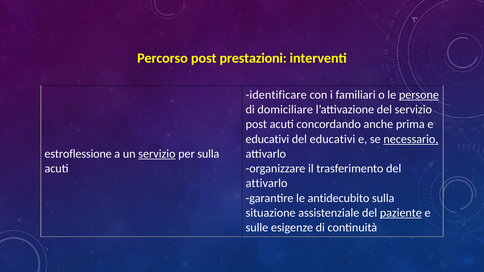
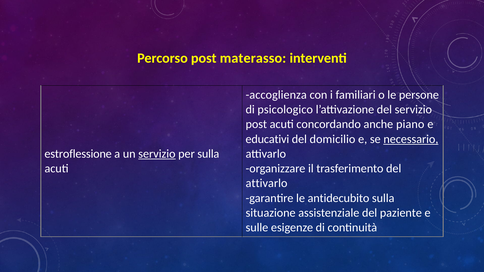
prestazioni: prestazioni -> materasso (253, 58)
identificare: identificare -> accoglienza (276, 95)
persone underline: present -> none (419, 95)
domiciliare: domiciliare -> psicologico (285, 110)
prima: prima -> piano (410, 124)
del educativi: educativi -> domicilio (332, 139)
paziente underline: present -> none (401, 213)
